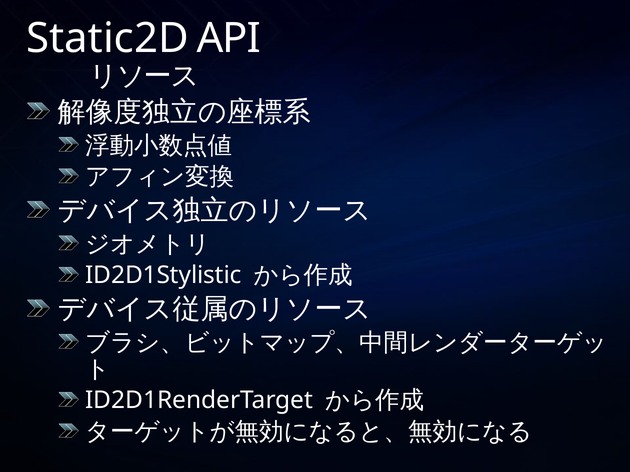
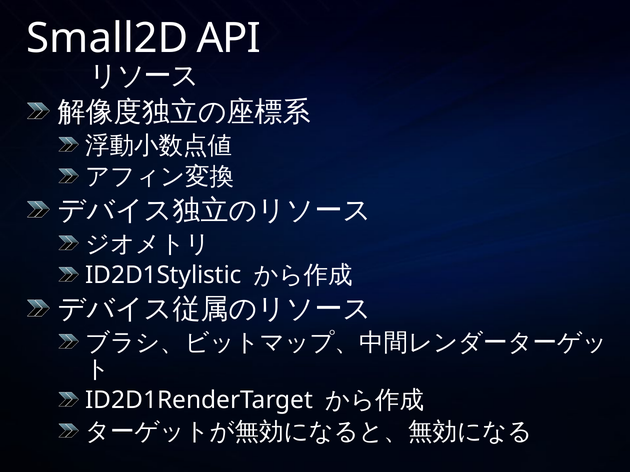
Static2D: Static2D -> Small2D (107, 38)
